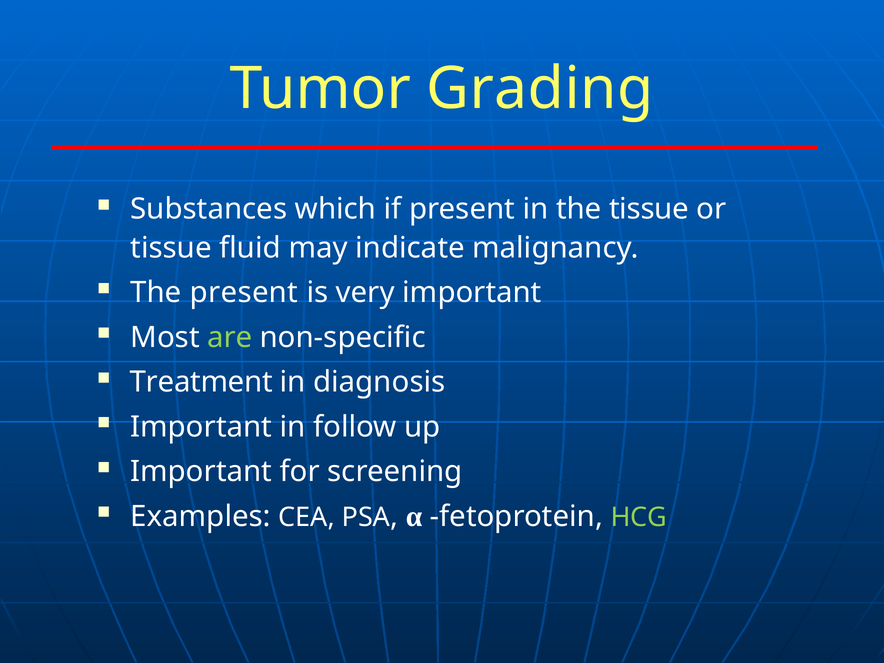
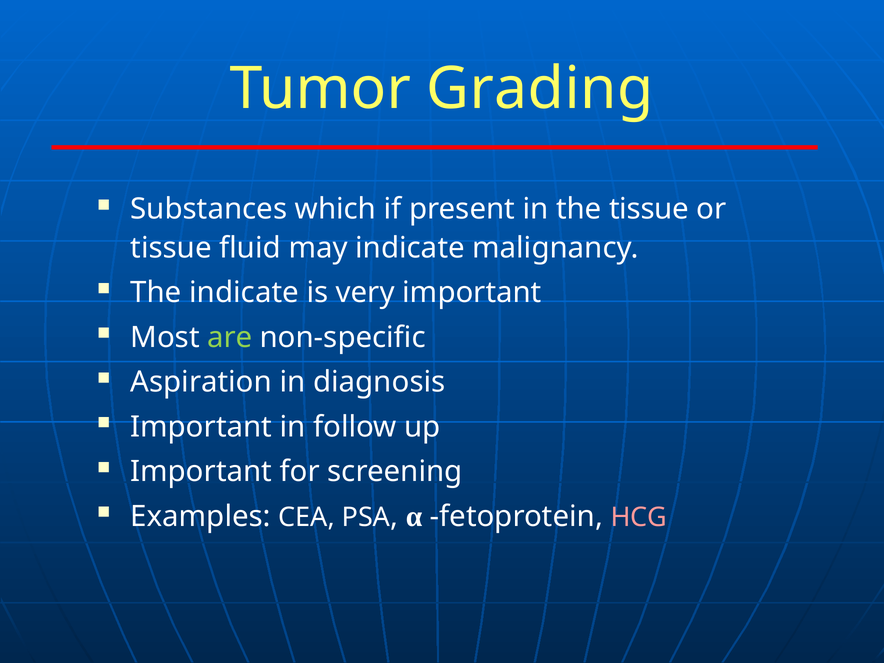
The present: present -> indicate (244, 293)
Treatment: Treatment -> Aspiration (201, 382)
HCG colour: light green -> pink (639, 517)
